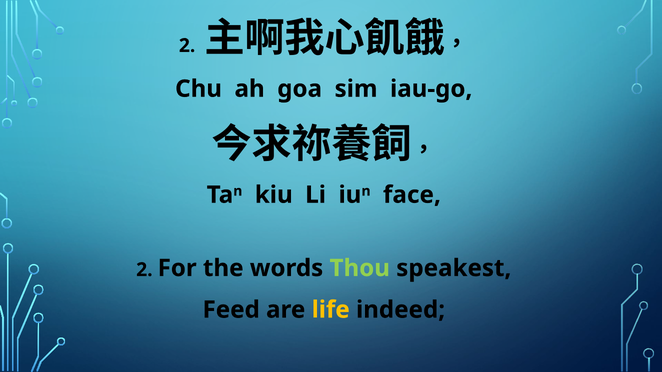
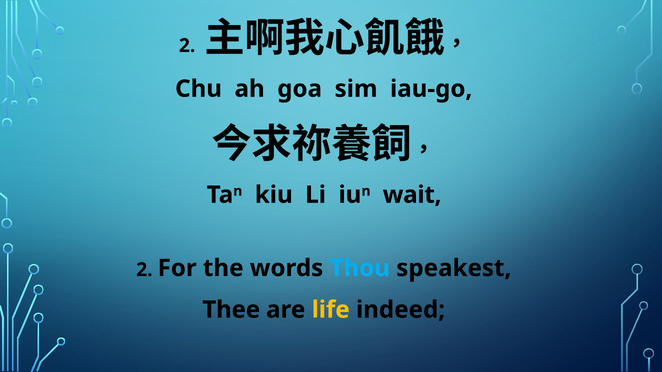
face: face -> wait (412, 195)
Thou colour: light green -> light blue (360, 268)
Feed: Feed -> Thee (231, 310)
